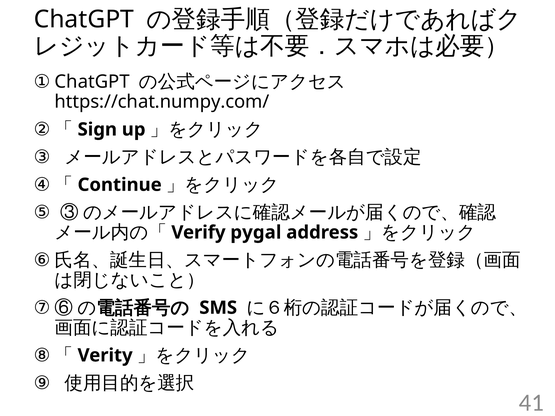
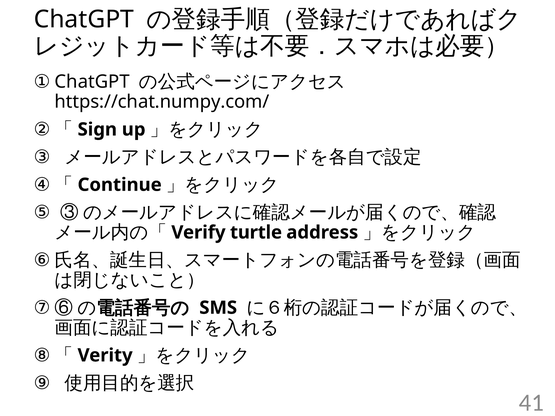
pygal: pygal -> turtle (256, 233)
